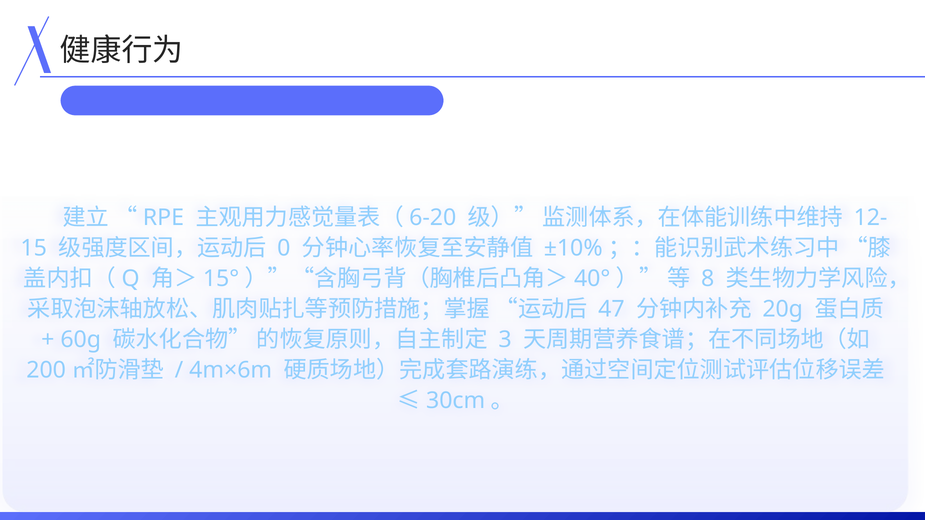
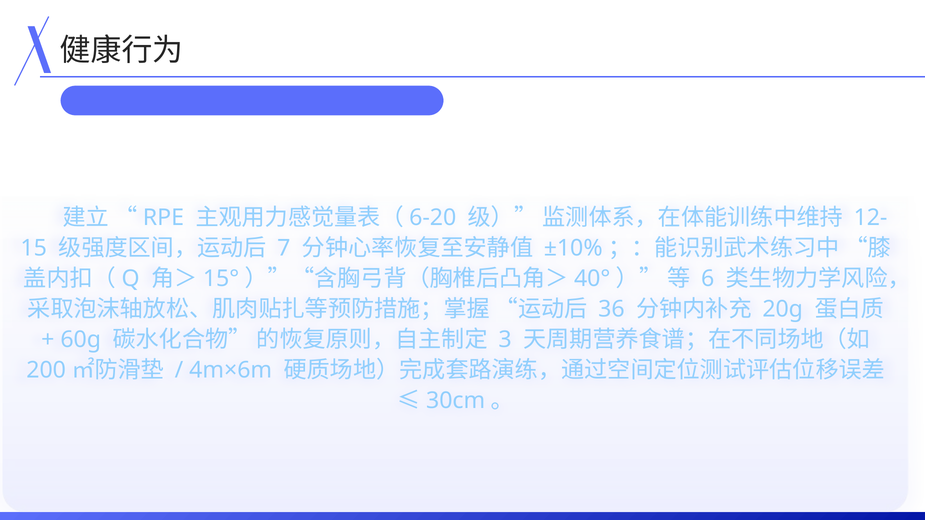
0: 0 -> 7 (284, 249)
8: 8 -> 6 (708, 279)
47: 47 -> 36 (611, 310)
